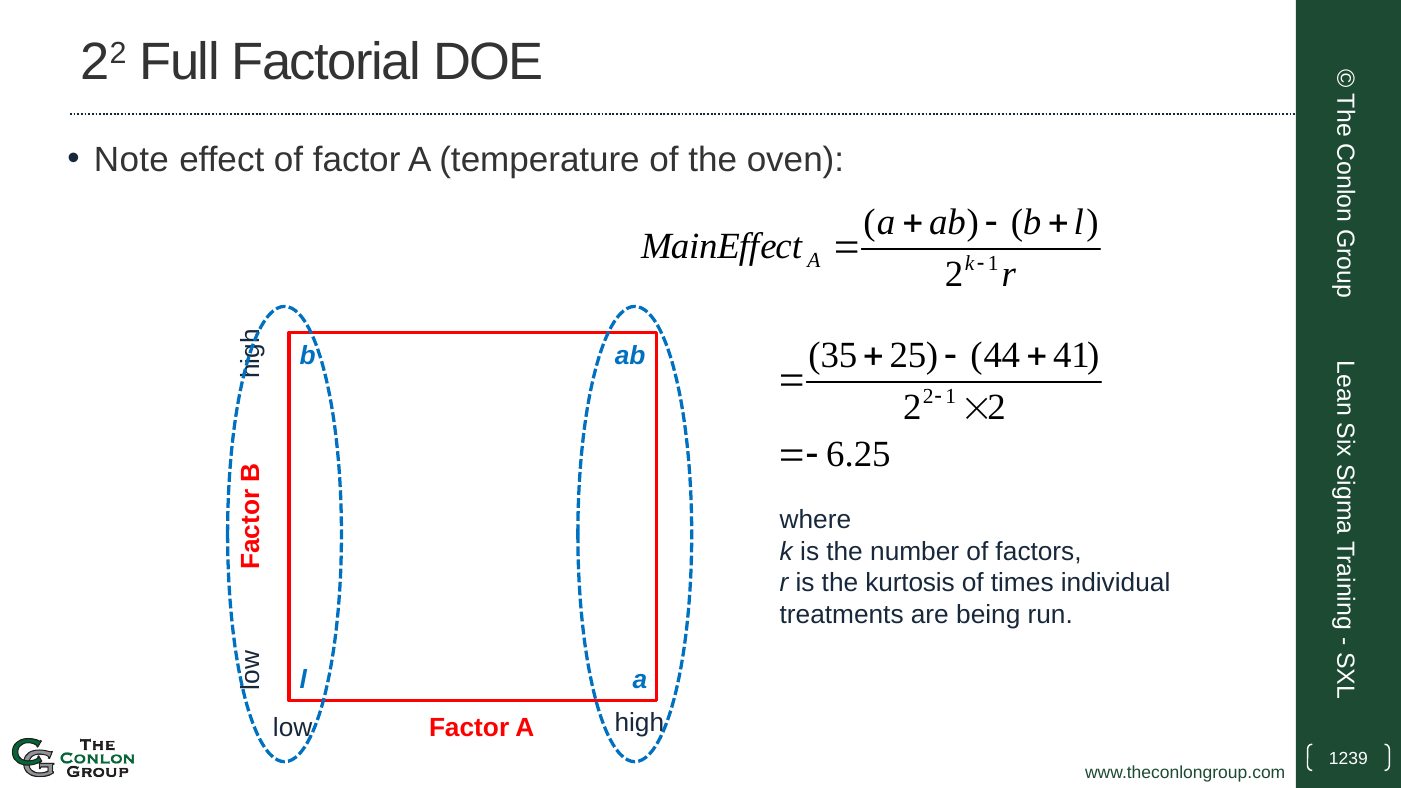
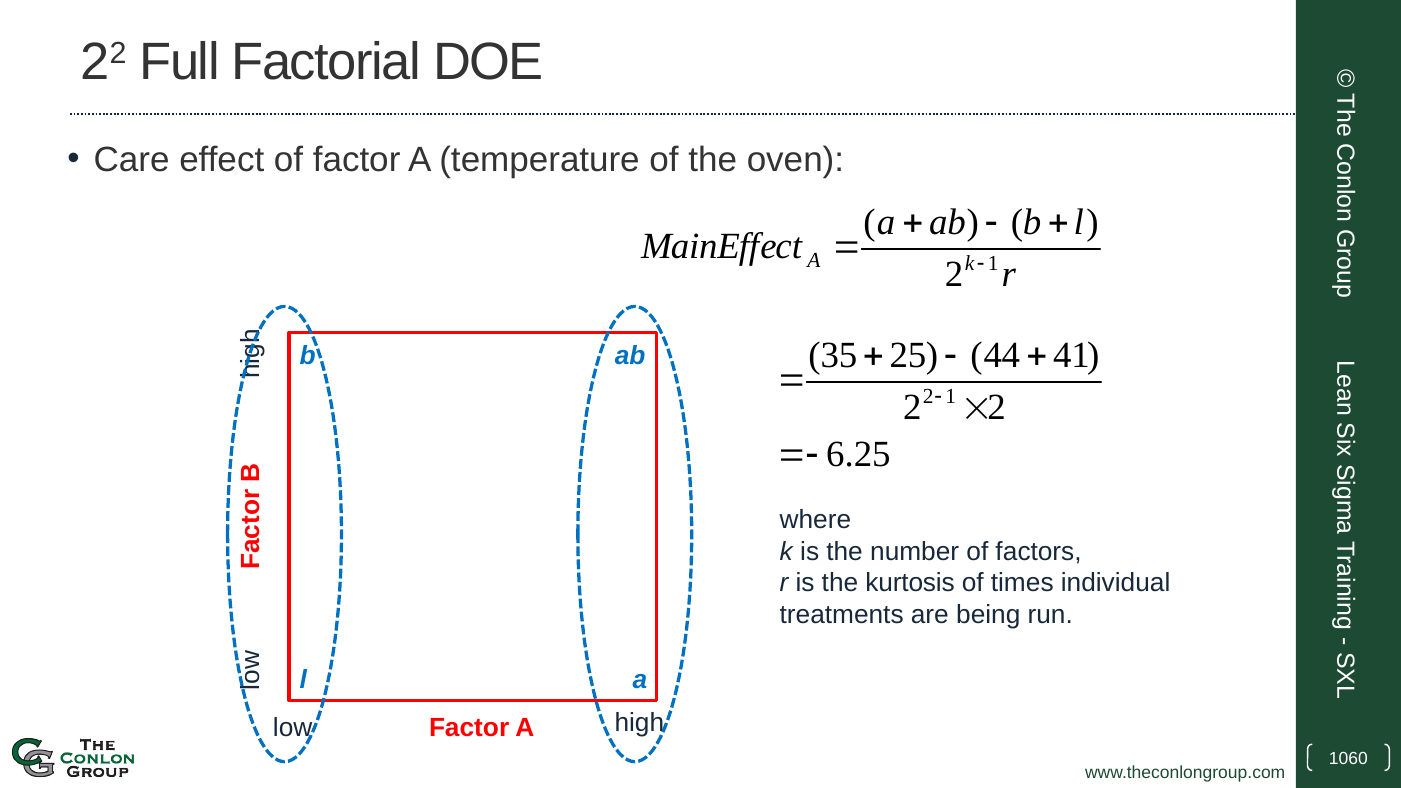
Note: Note -> Care (132, 160)
1239: 1239 -> 1060 (1348, 759)
